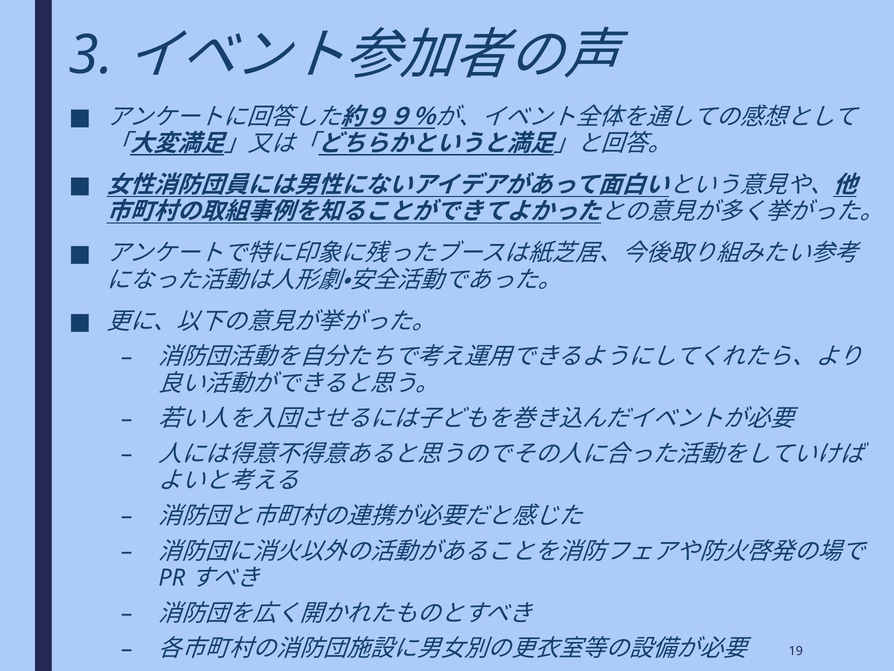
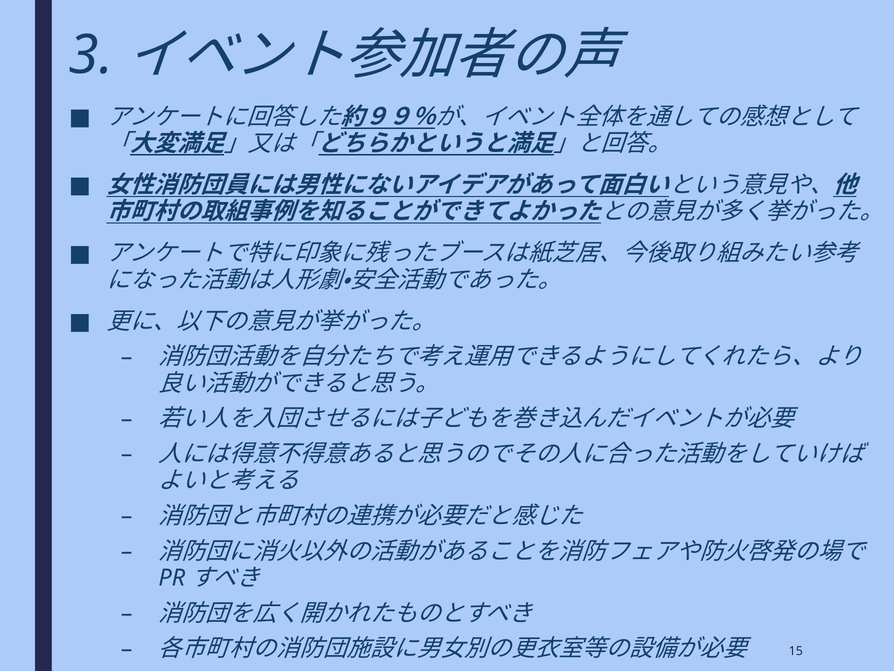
19: 19 -> 15 (796, 651)
